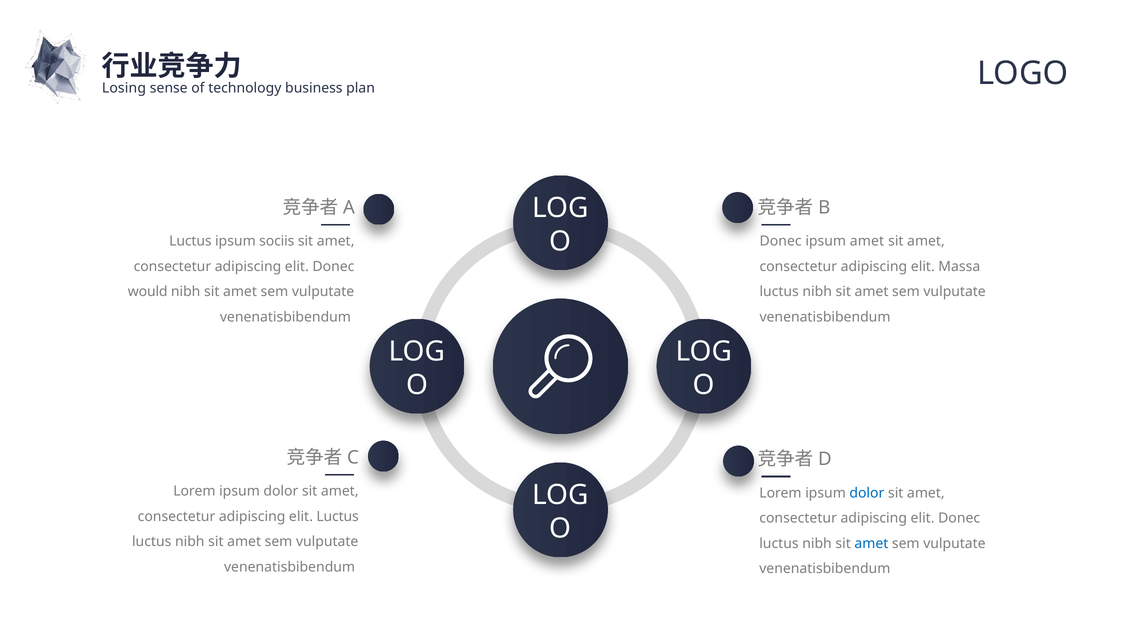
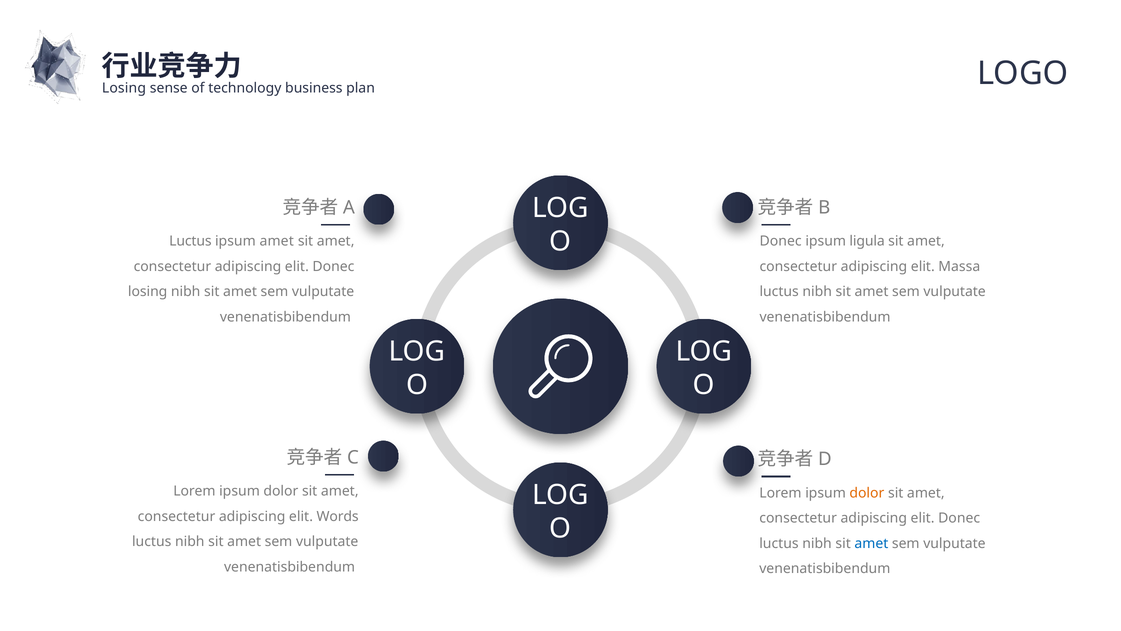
ipsum sociis: sociis -> amet (277, 241)
ipsum amet: amet -> ligula (867, 241)
would: would -> losing (148, 292)
dolor colour: blue -> orange (867, 493)
elit Luctus: Luctus -> Words (338, 516)
